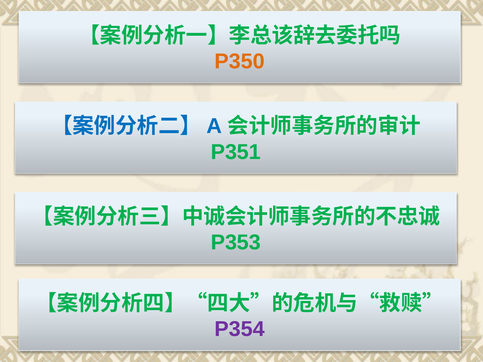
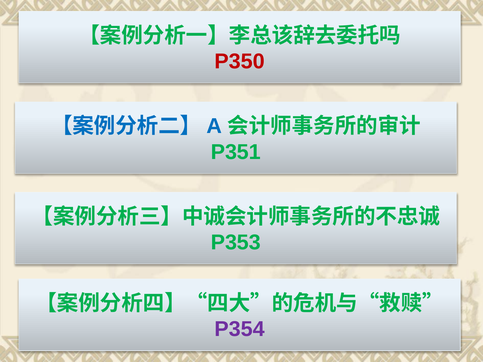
P350 colour: orange -> red (240, 62)
